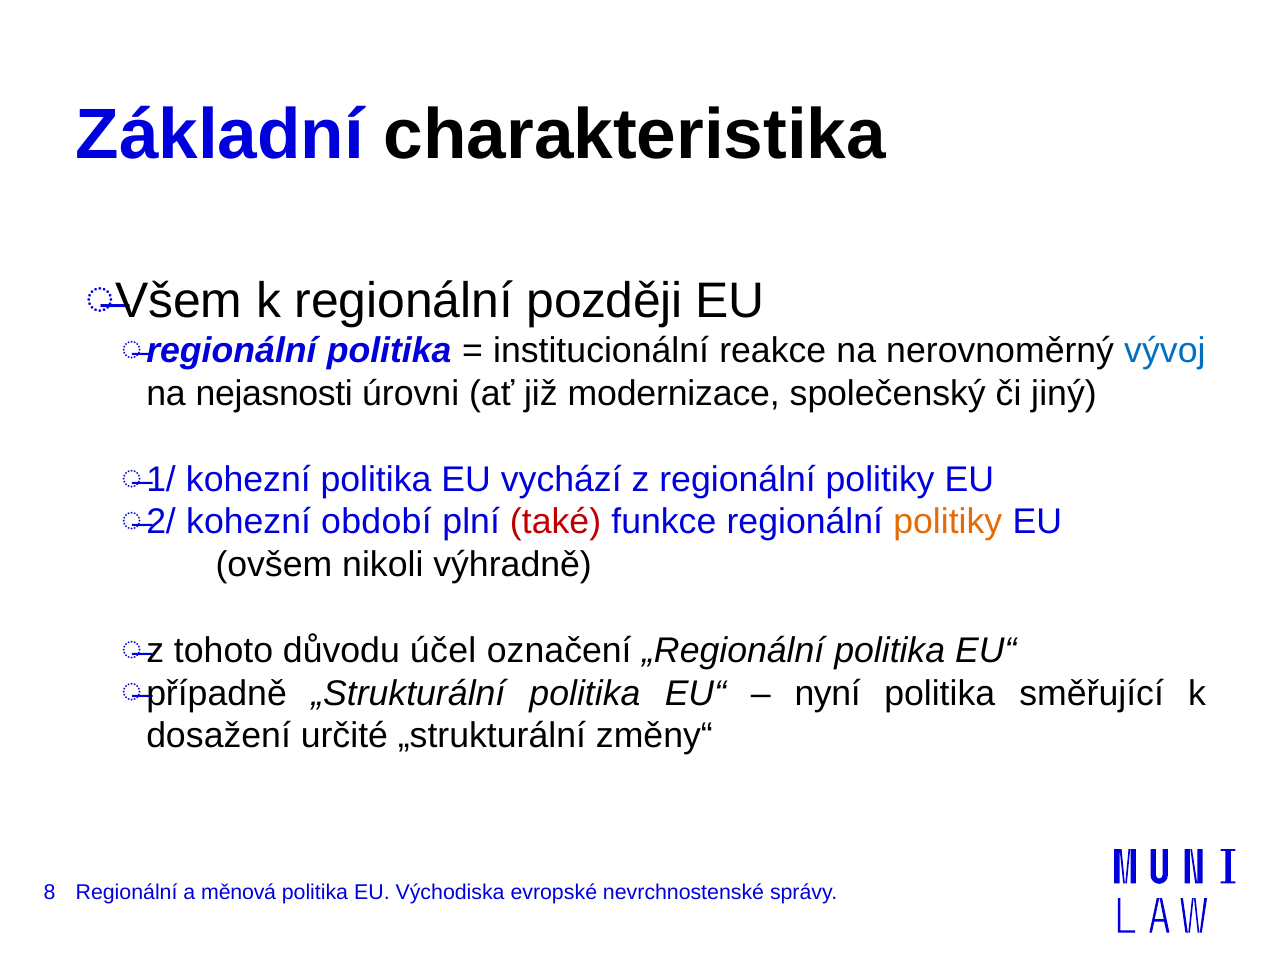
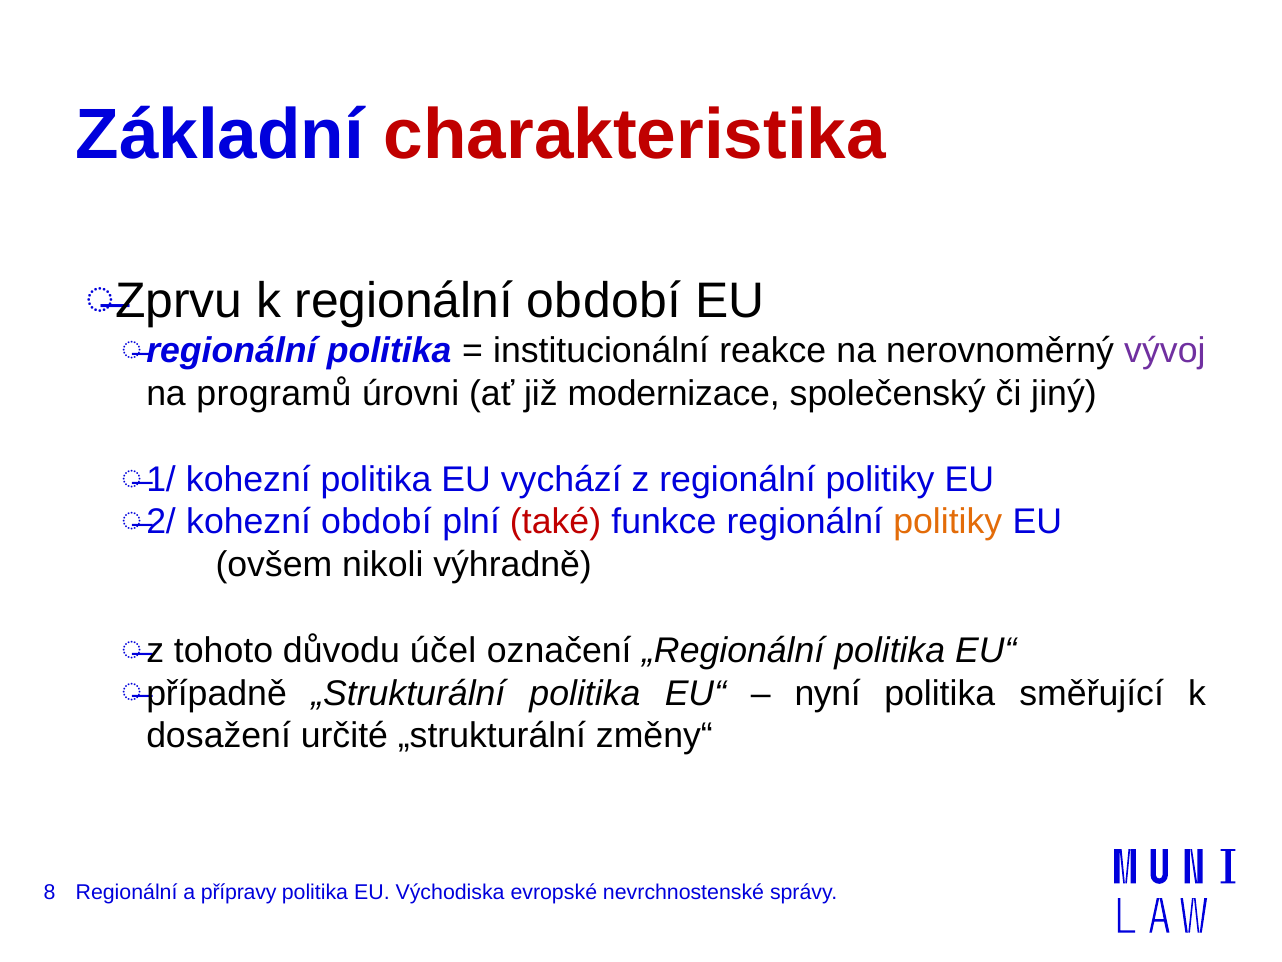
charakteristika colour: black -> red (635, 134)
Všem: Všem -> Zprvu (179, 301)
regionální později: později -> období (604, 301)
vývoj colour: blue -> purple (1165, 351)
nejasnosti: nejasnosti -> programů (274, 394)
měnová: měnová -> přípravy (239, 892)
